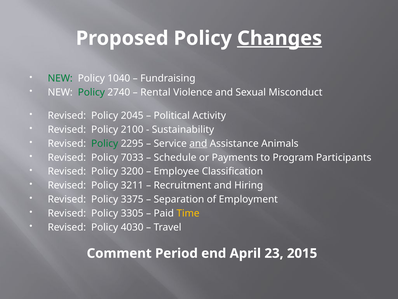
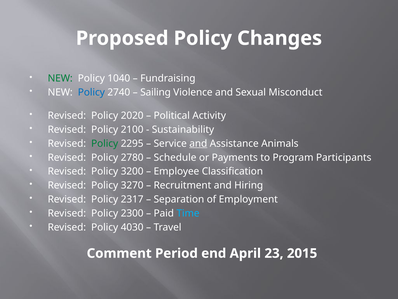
Changes underline: present -> none (280, 38)
Policy colour: green -> blue (91, 92)
Rental: Rental -> Sailing (156, 92)
2045: 2045 -> 2020 (132, 115)
7033: 7033 -> 2780 (132, 157)
3211: 3211 -> 3270 (132, 185)
3375: 3375 -> 2317 (132, 199)
3305: 3305 -> 2300 (132, 213)
Time colour: yellow -> light blue (188, 213)
